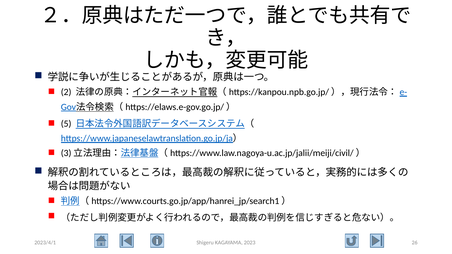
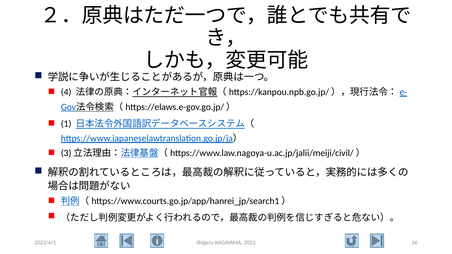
2: 2 -> 4 (66, 92)
5: 5 -> 1 (66, 124)
